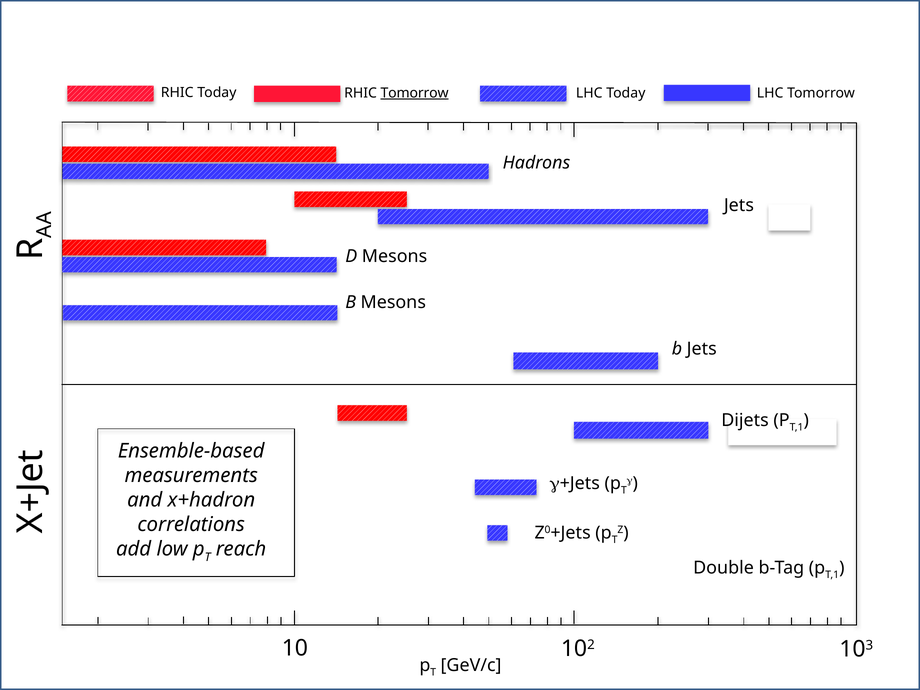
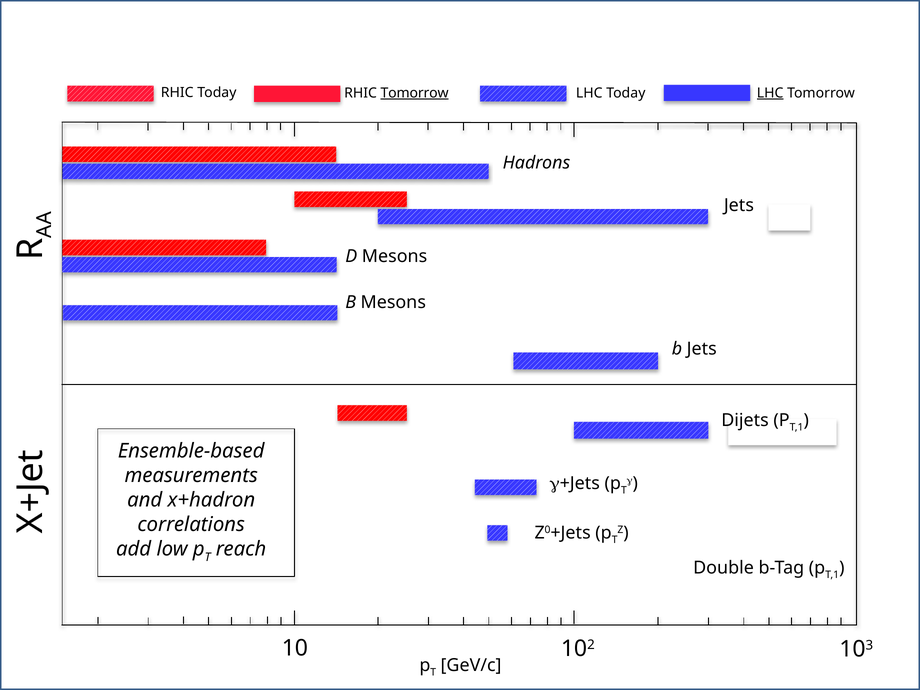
LHC underline: none -> present (770, 93)
